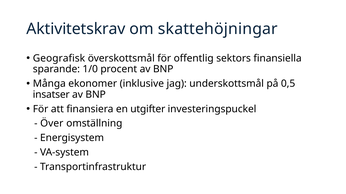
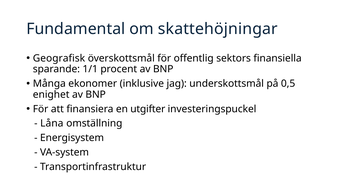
Aktivitetskrav: Aktivitetskrav -> Fundamental (76, 29)
1/0: 1/0 -> 1/1 (90, 69)
insatser: insatser -> enighet (51, 95)
Över: Över -> Låna (52, 124)
